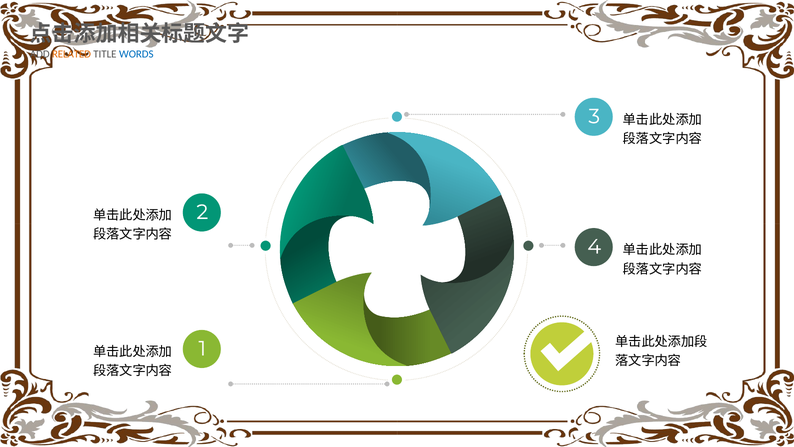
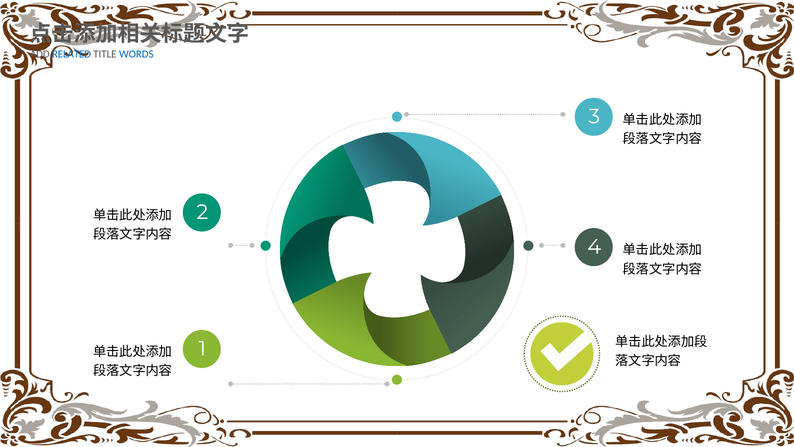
RELATED colour: orange -> blue (71, 54)
